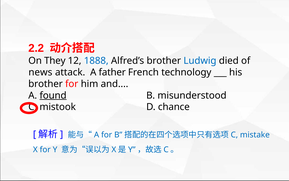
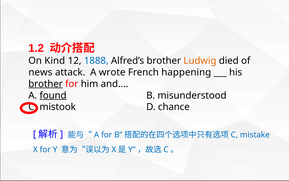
2.2: 2.2 -> 1.2 (36, 48)
They: They -> Kind (55, 61)
Ludwig colour: blue -> orange (200, 61)
father: father -> wrote (112, 72)
technology: technology -> happening (186, 72)
brother underline: none -> present (46, 84)
